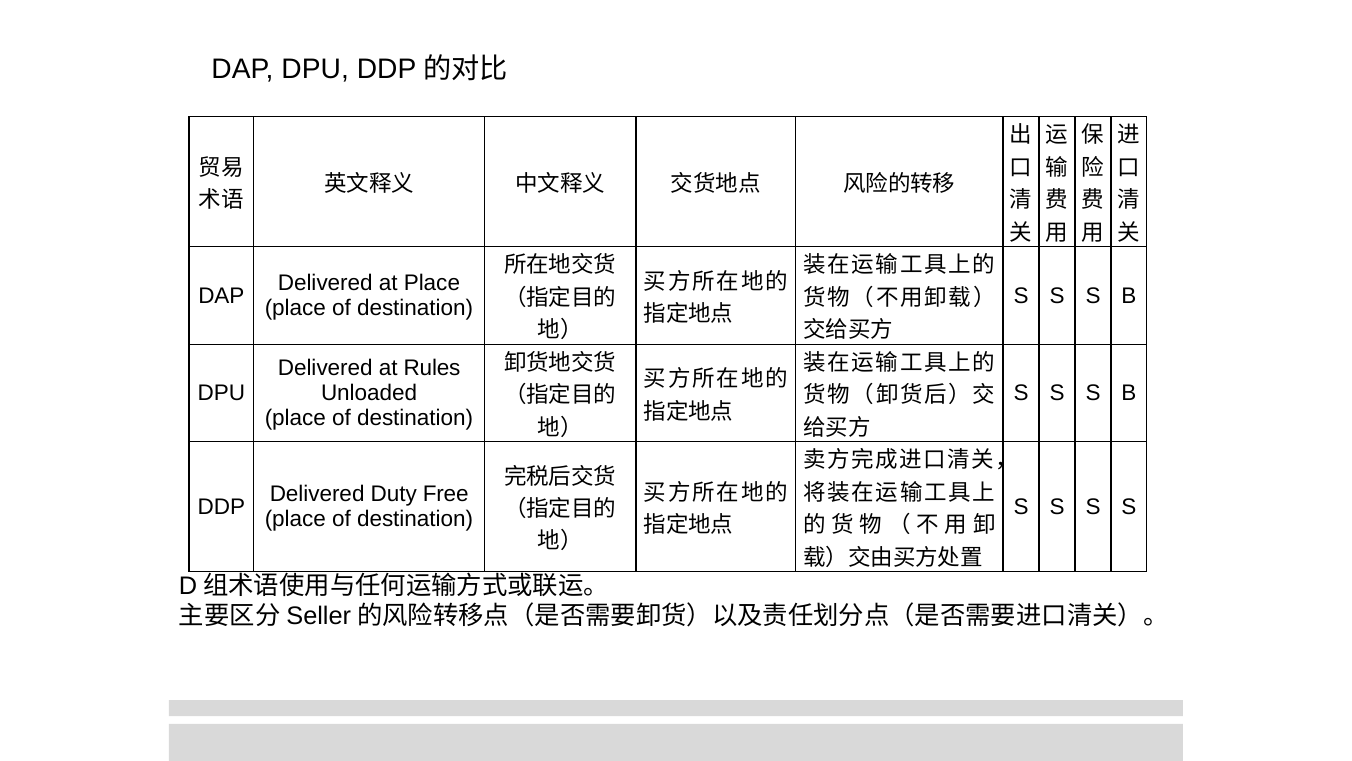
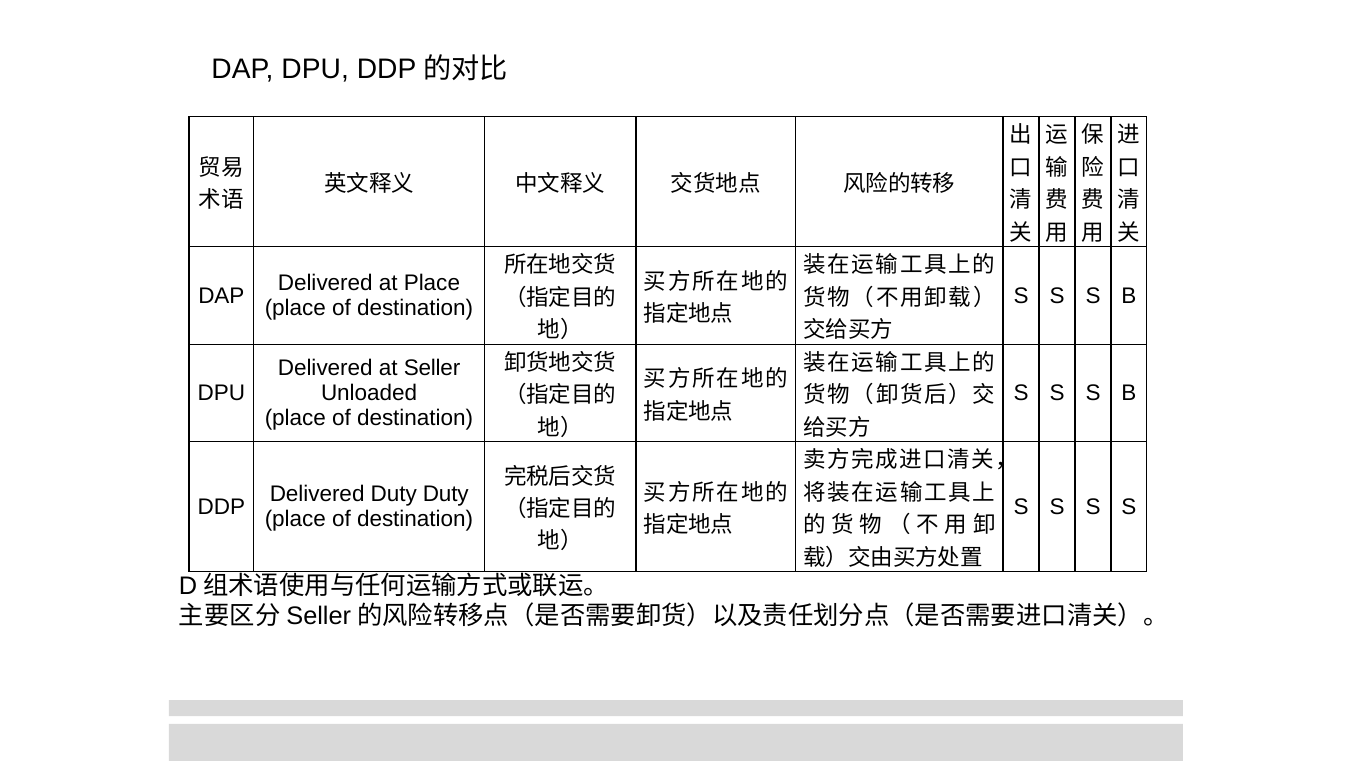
Rules: Rules -> Seller (432, 368)
Duty Free: Free -> Duty (446, 494)
